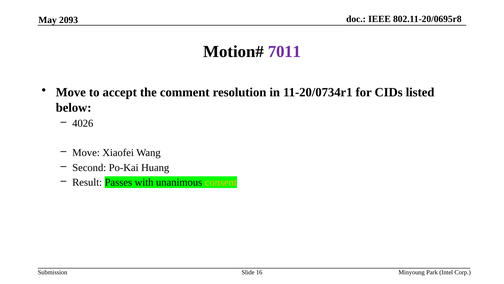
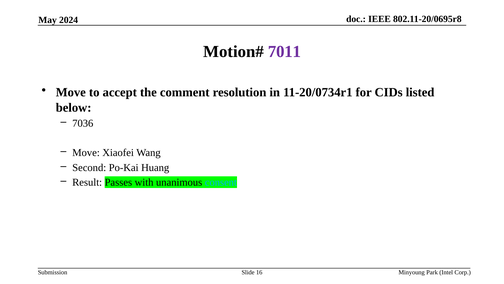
2093: 2093 -> 2024 (69, 20)
4026: 4026 -> 7036 (83, 123)
consent colour: yellow -> light blue (221, 182)
